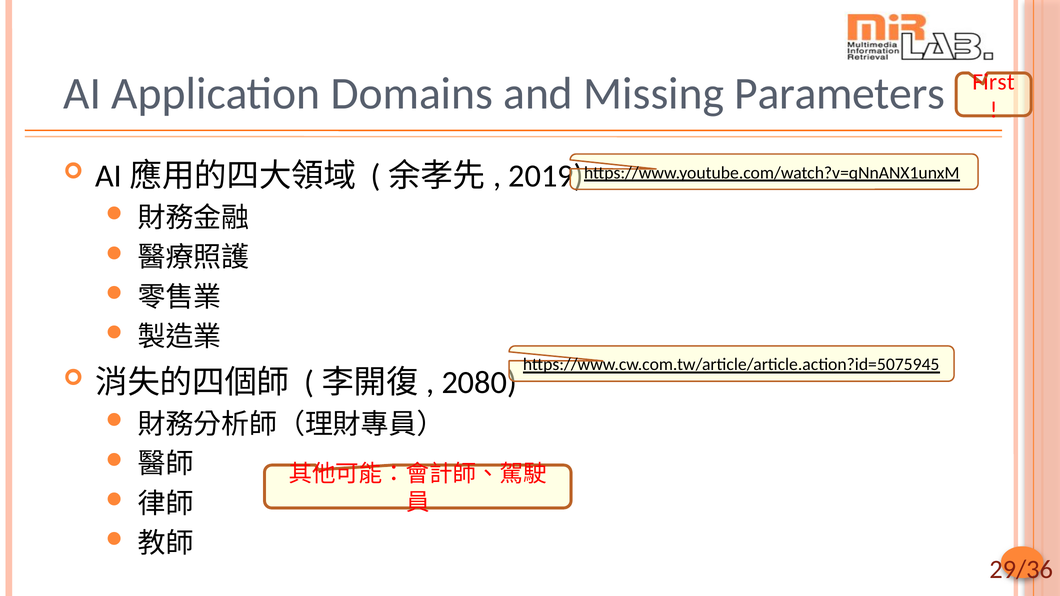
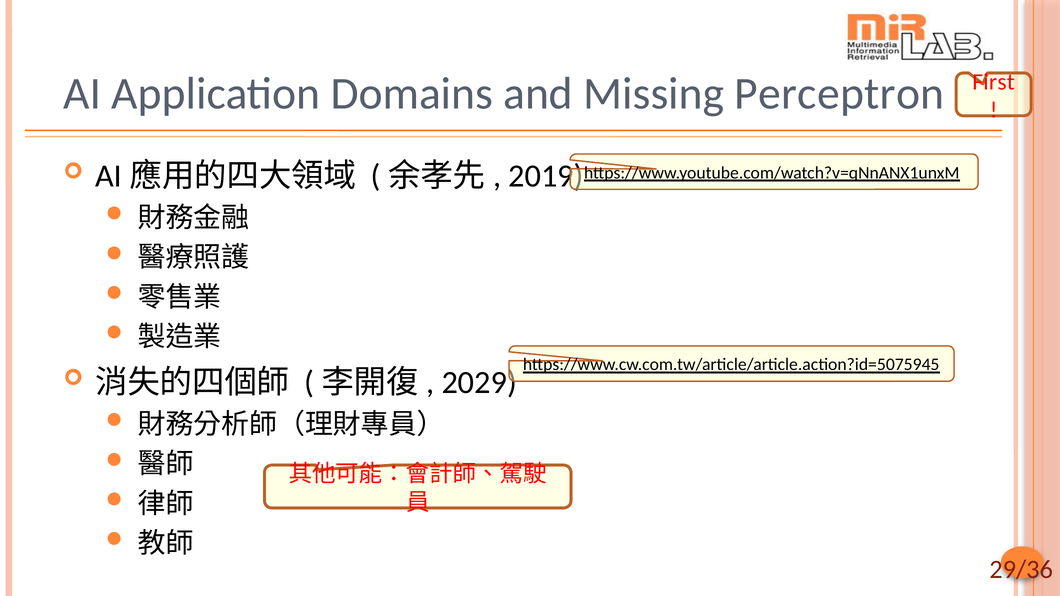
Parameters: Parameters -> Perceptron (839, 94)
2080: 2080 -> 2029 (479, 383)
